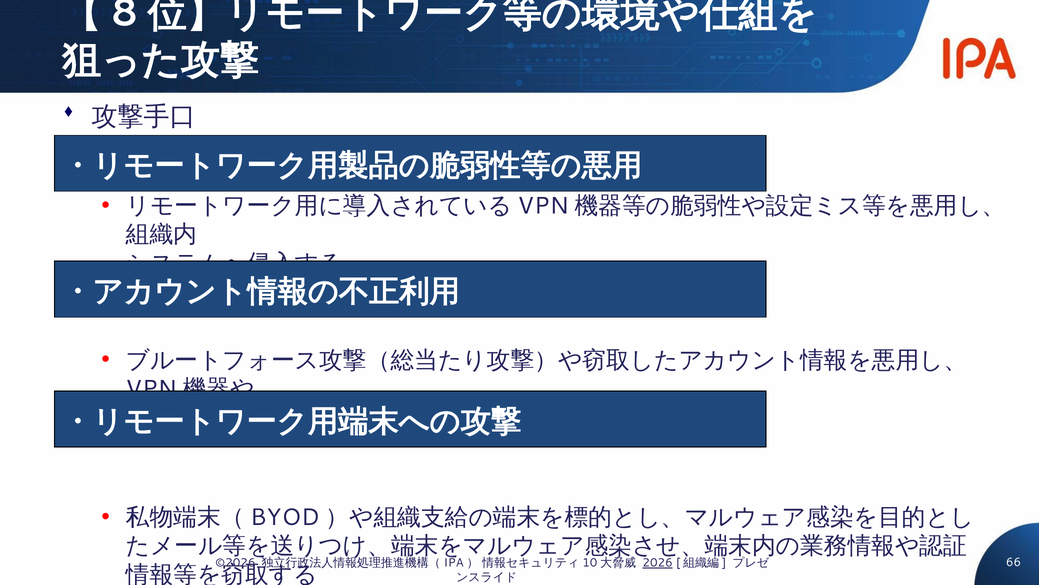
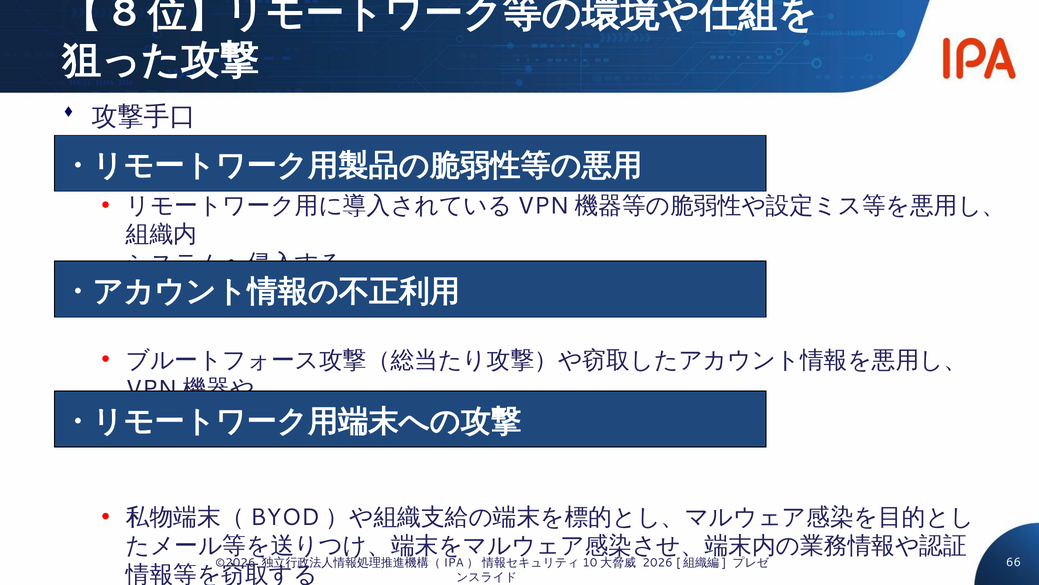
2026 underline: present -> none (658, 562)
